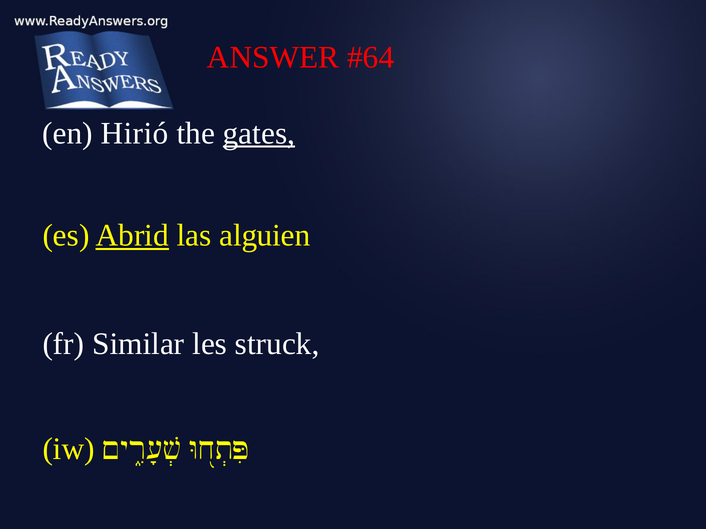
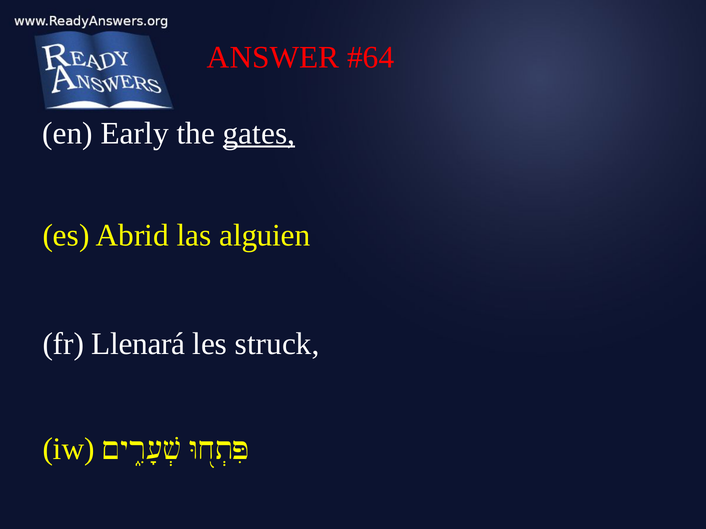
Hirió: Hirió -> Early (135, 133)
Abrid underline: present -> none (132, 236)
Similar: Similar -> Llenará (138, 344)
